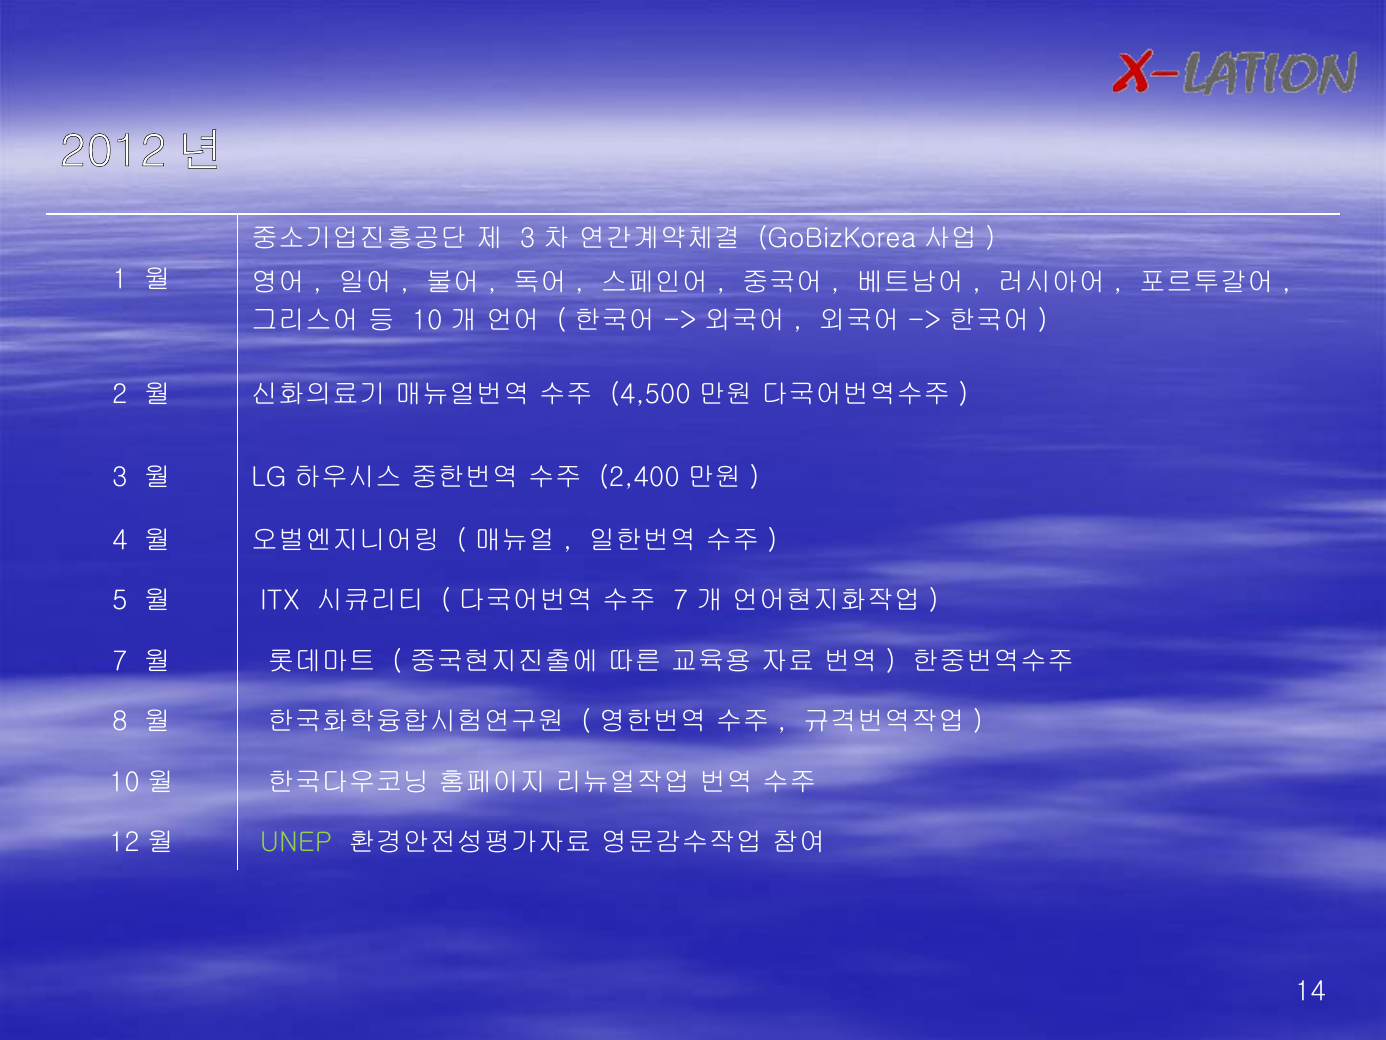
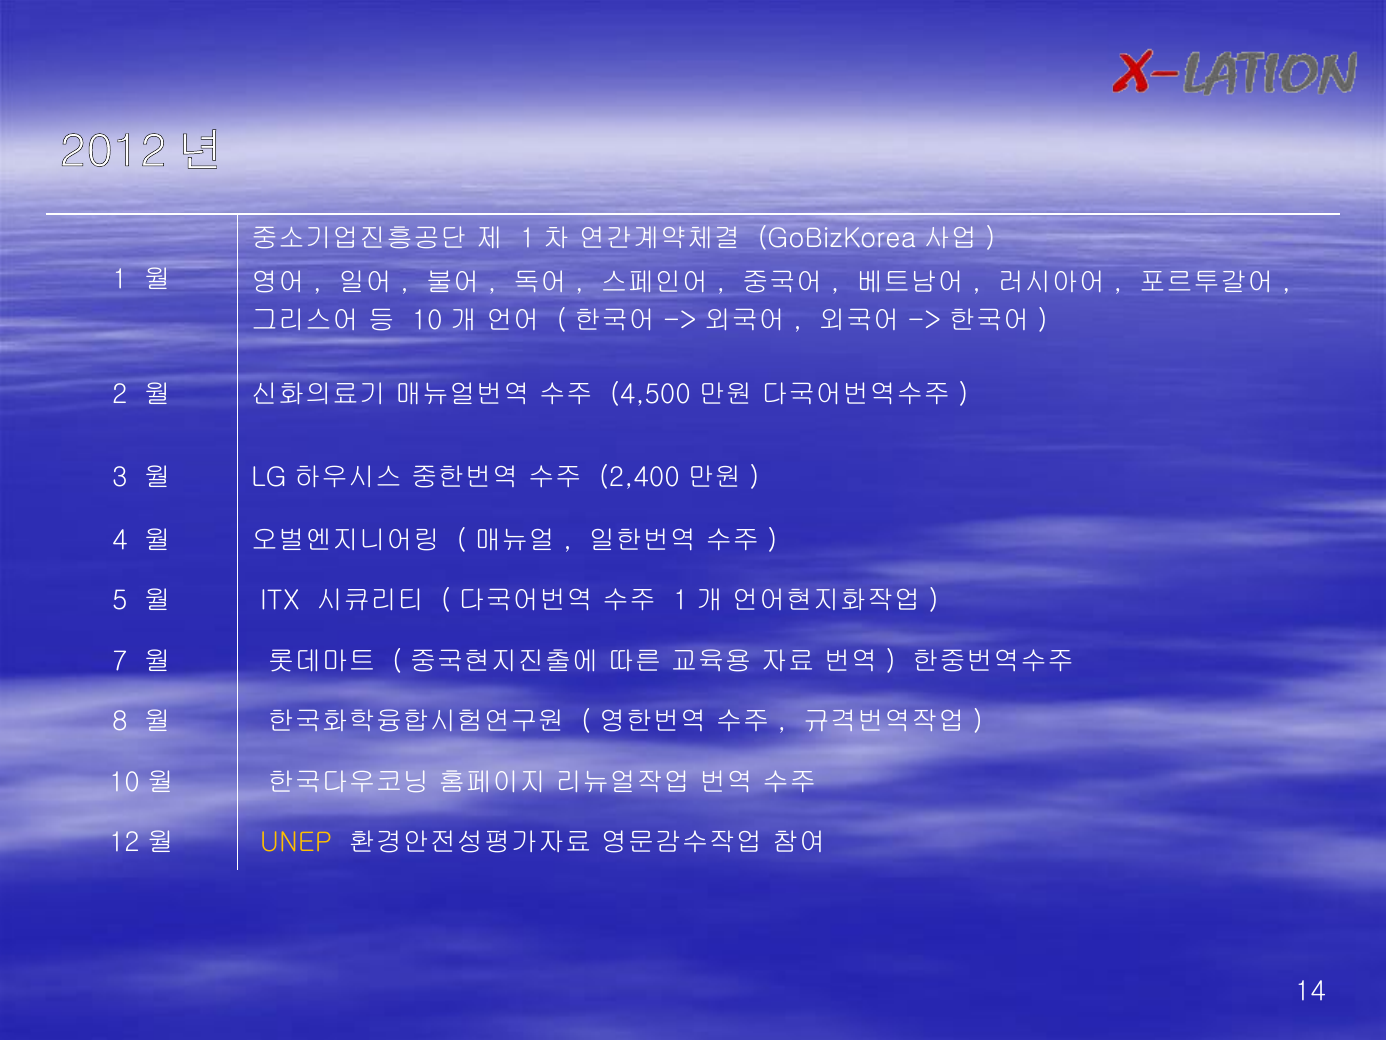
3: 3 -> 1 (528, 239)
7: 7 -> 1 (681, 601)
UNEP colour: light green -> yellow (296, 842)
